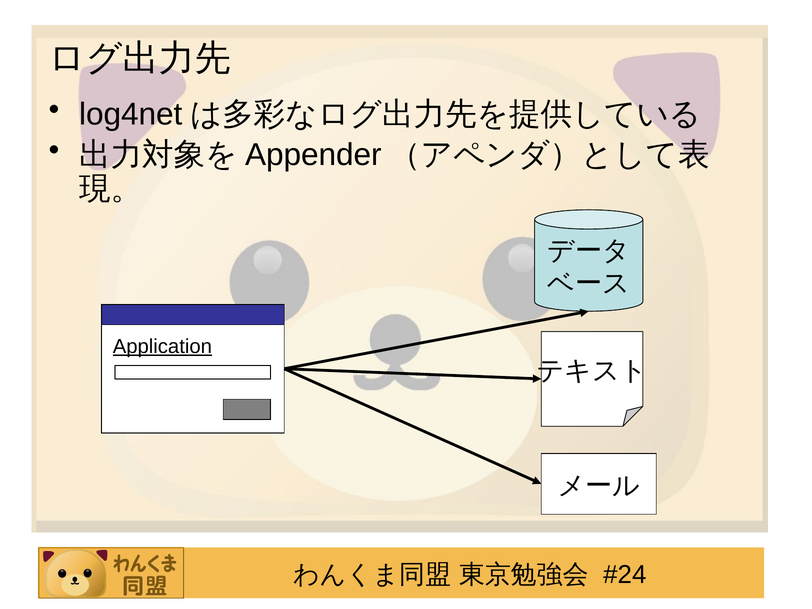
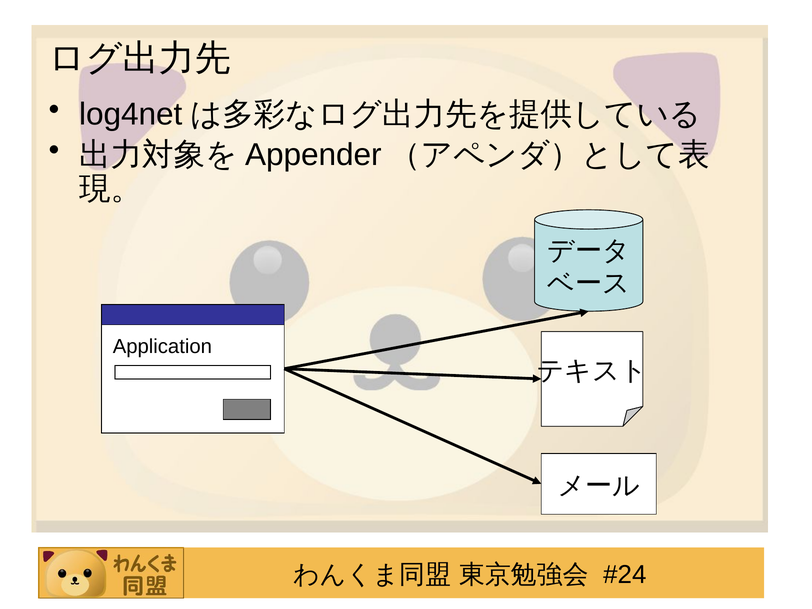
Application underline: present -> none (162, 346)
